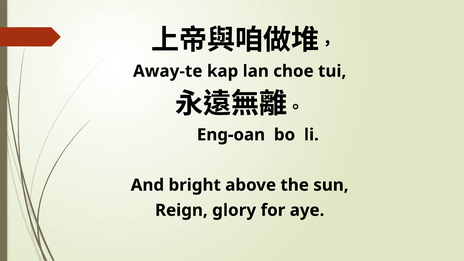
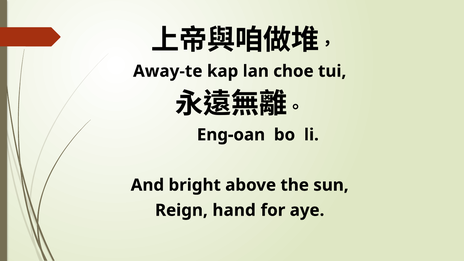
glory: glory -> hand (234, 210)
